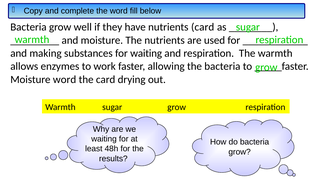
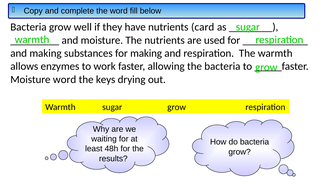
for waiting: waiting -> making (146, 53)
the card: card -> keys (106, 79)
